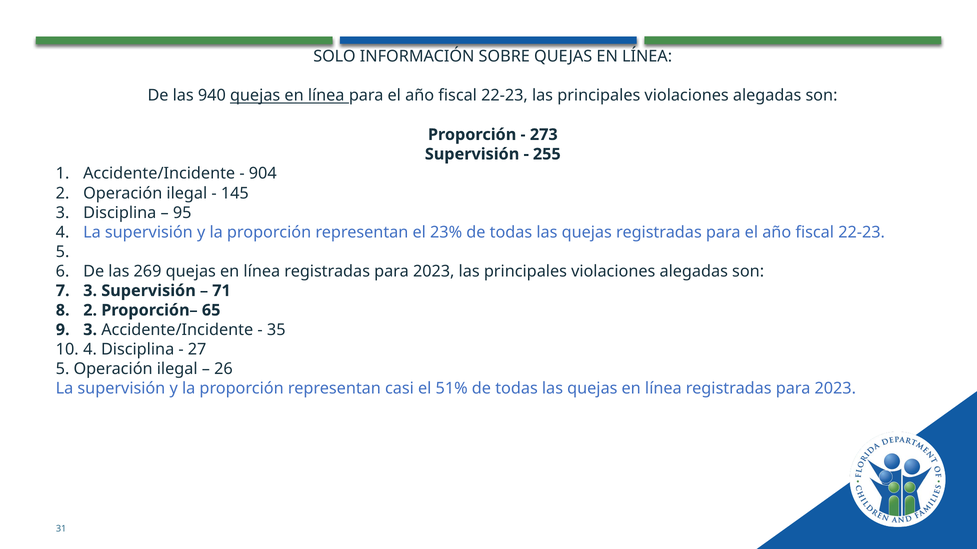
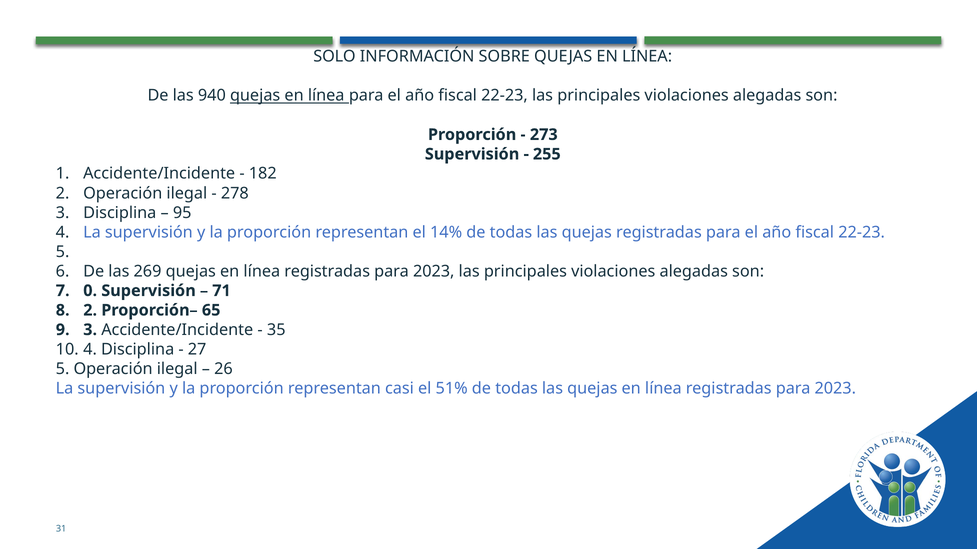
904: 904 -> 182 (263, 174)
145: 145 -> 278 (235, 193)
23%: 23% -> 14% (446, 232)
3: 3 -> 0 (90, 291)
